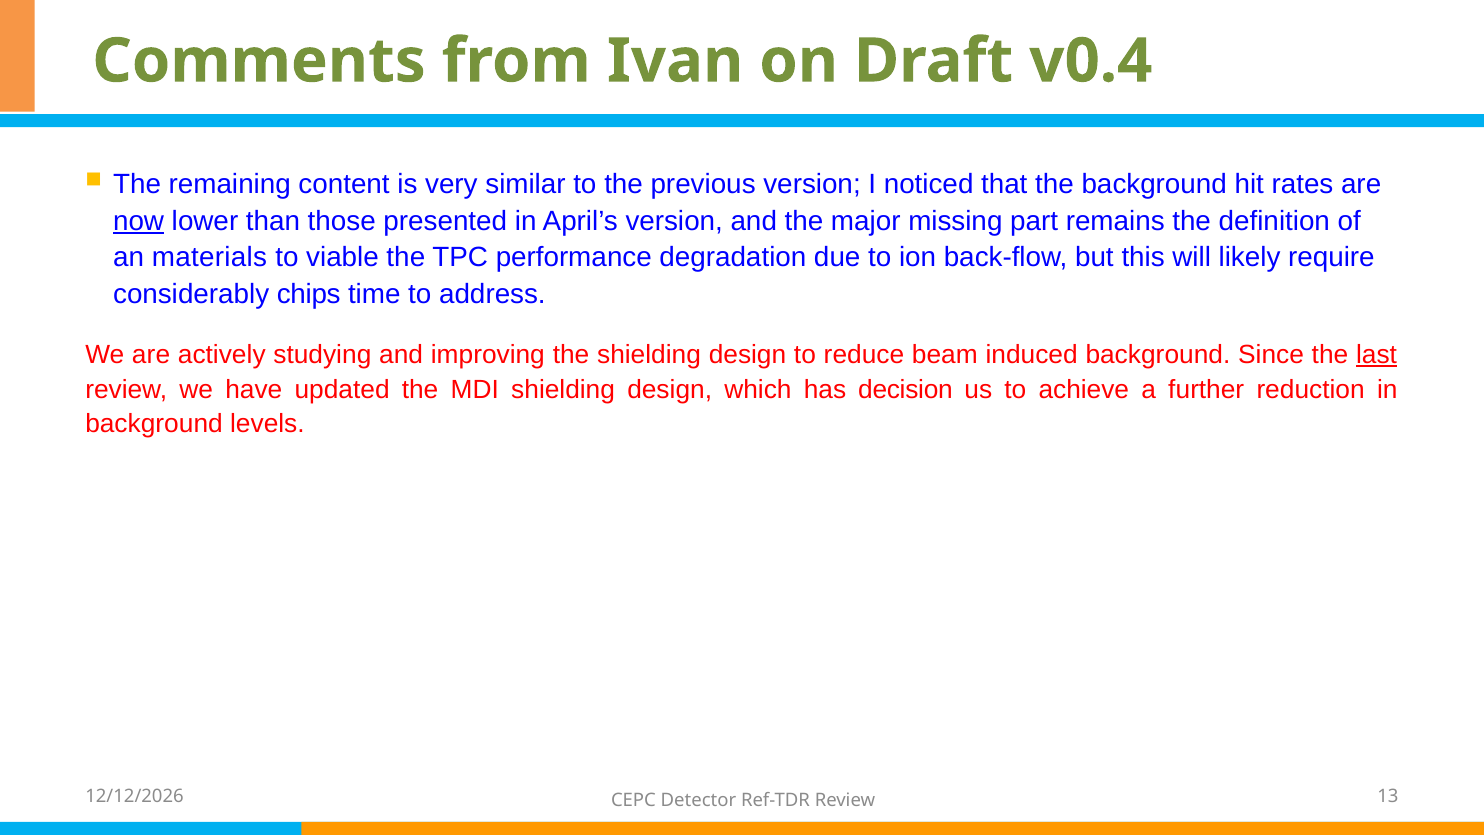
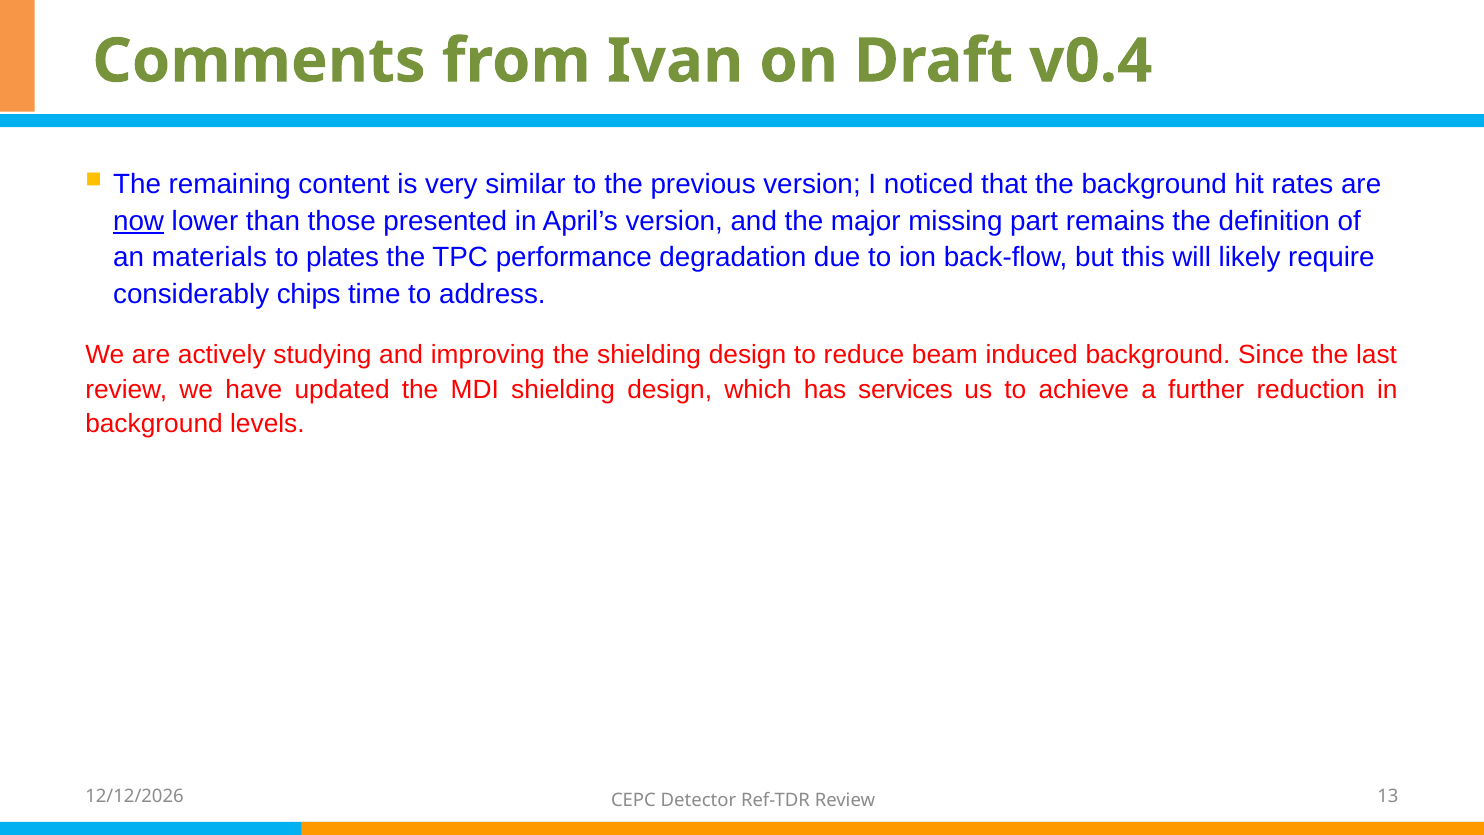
viable: viable -> plates (343, 257)
last underline: present -> none (1377, 355)
decision: decision -> services (905, 389)
